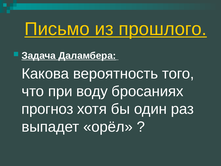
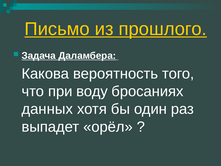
прогноз: прогноз -> данных (47, 109)
